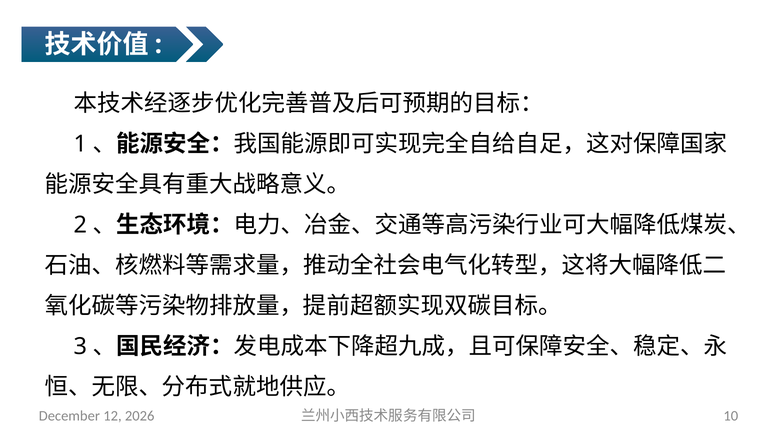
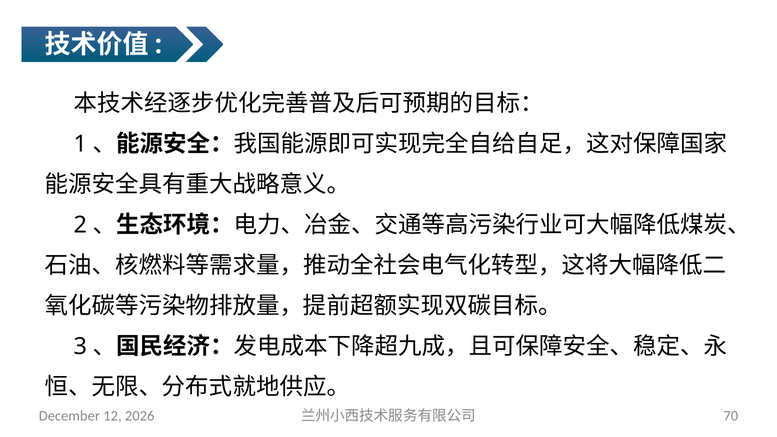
10: 10 -> 70 (731, 416)
